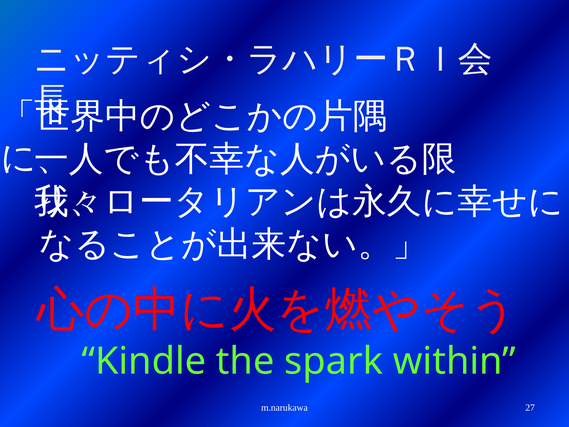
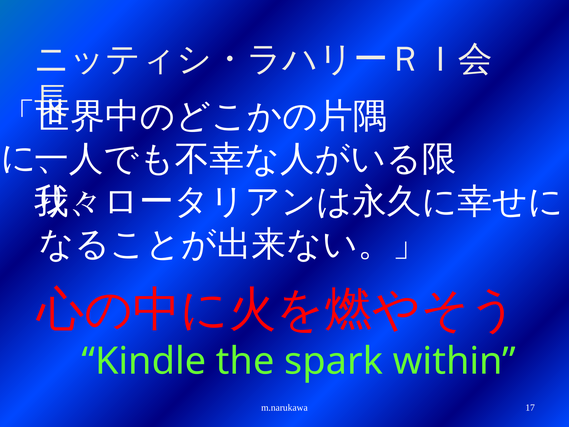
27: 27 -> 17 (530, 408)
